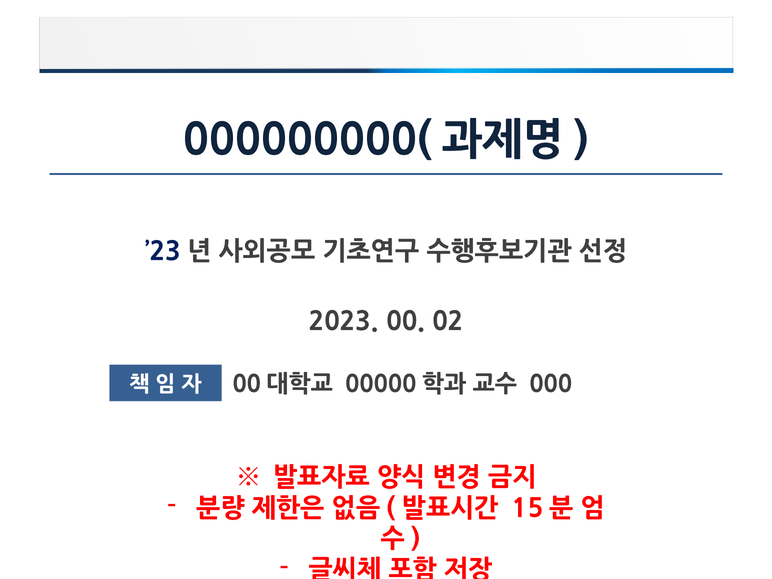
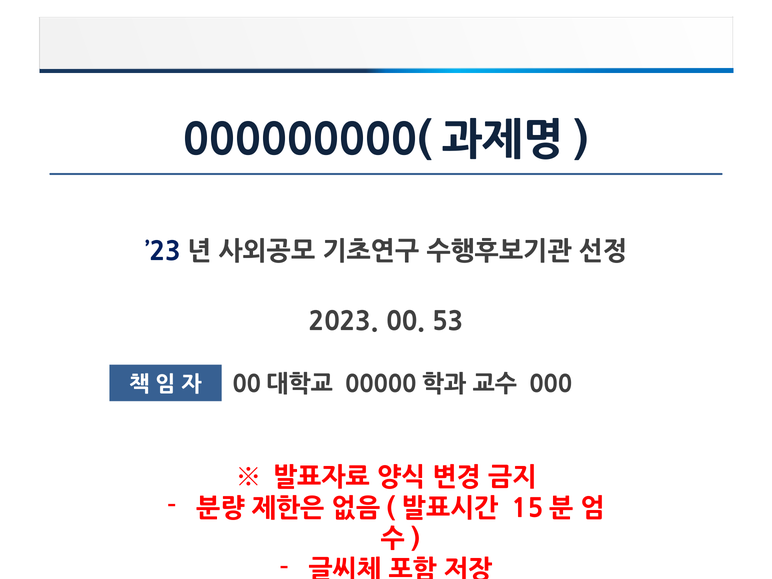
02: 02 -> 53 (448, 322)
